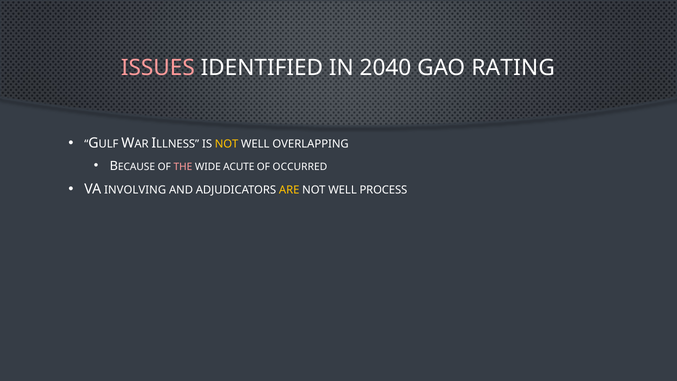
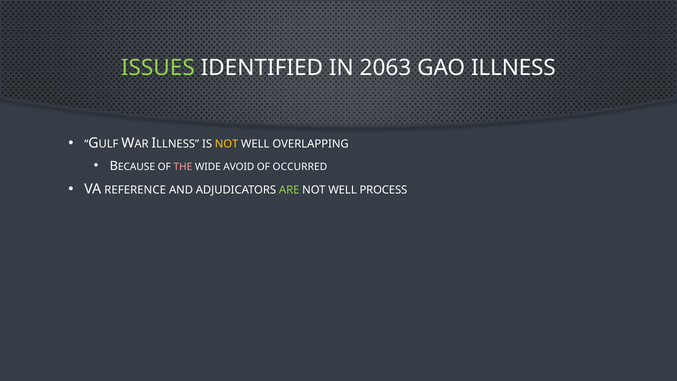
ISSUES colour: pink -> light green (158, 68)
2040: 2040 -> 2063 (385, 68)
RATING: RATING -> ILLNESS (513, 68)
ACUTE: ACUTE -> AVOID (239, 167)
INVOLVING: INVOLVING -> REFERENCE (135, 190)
ARE colour: yellow -> light green (289, 190)
